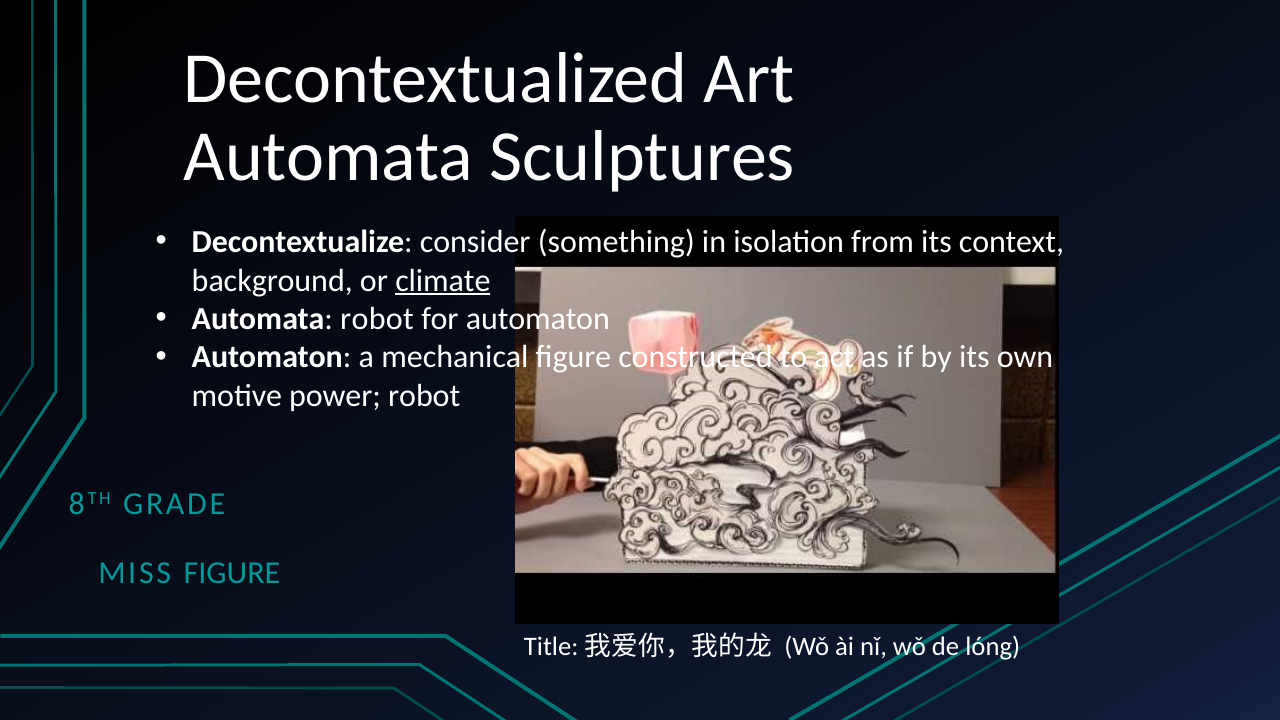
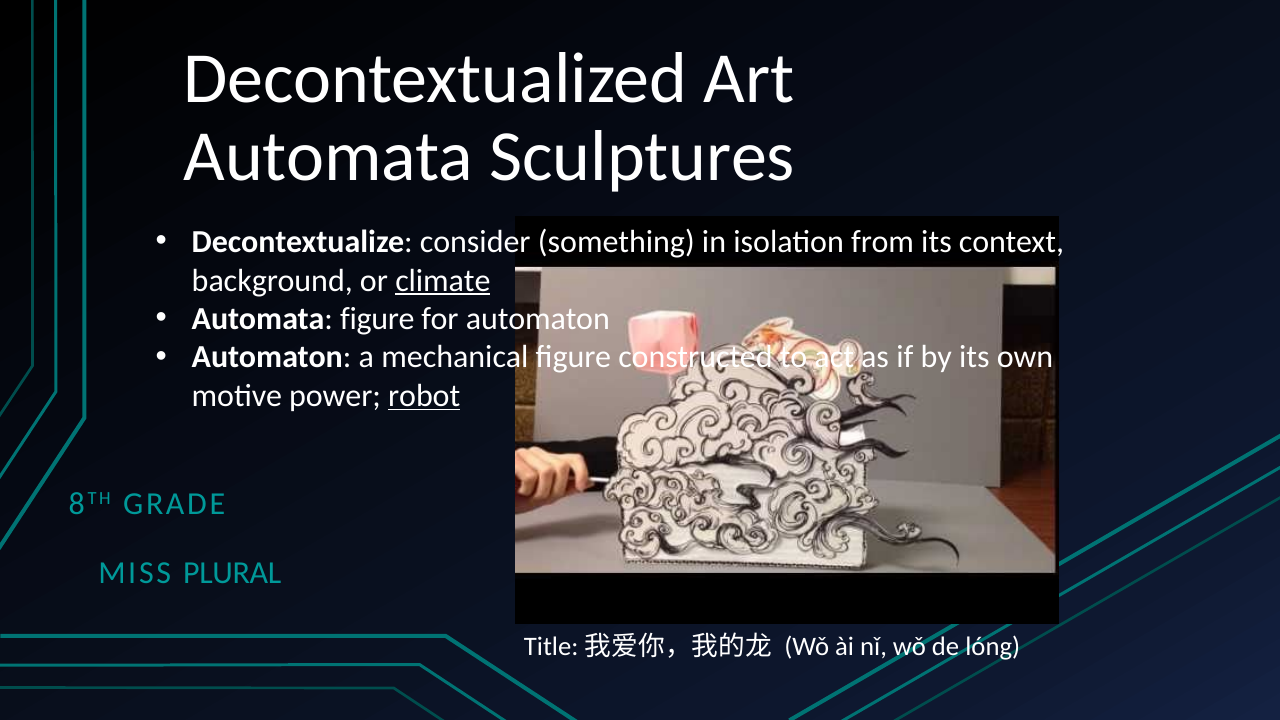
Automata robot: robot -> figure (377, 319)
robot underline: none -> present (424, 396)
MISS FIGURE: FIGURE -> PLURAL (232, 573)
